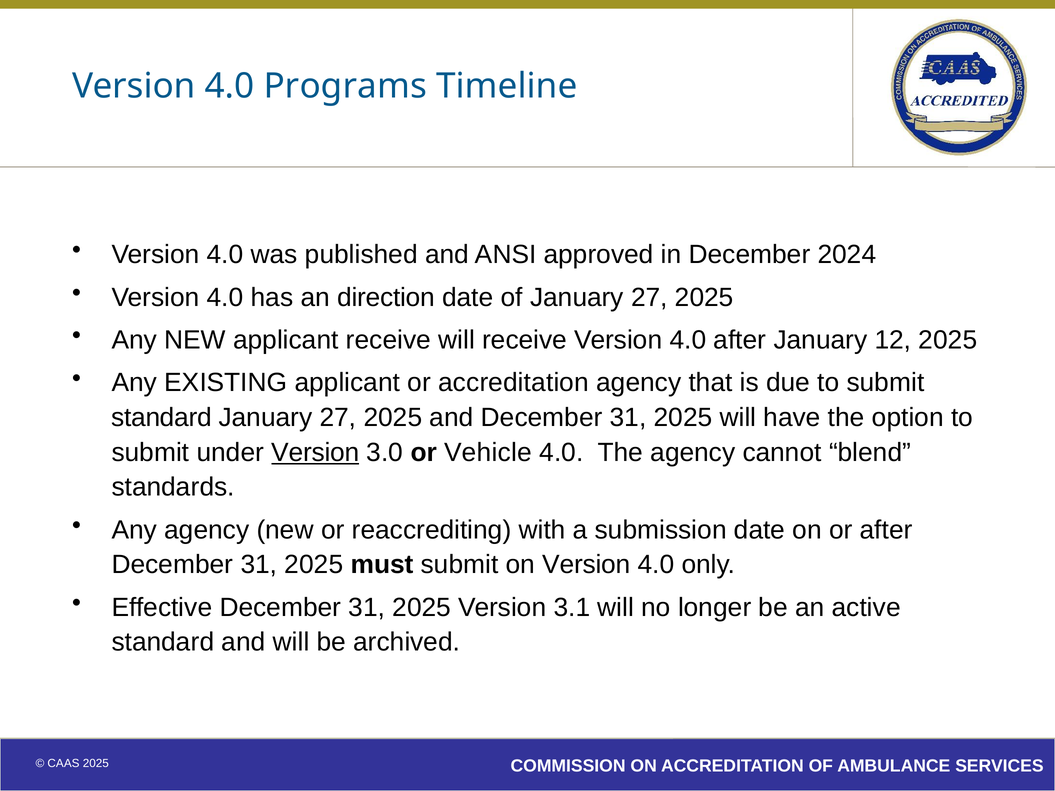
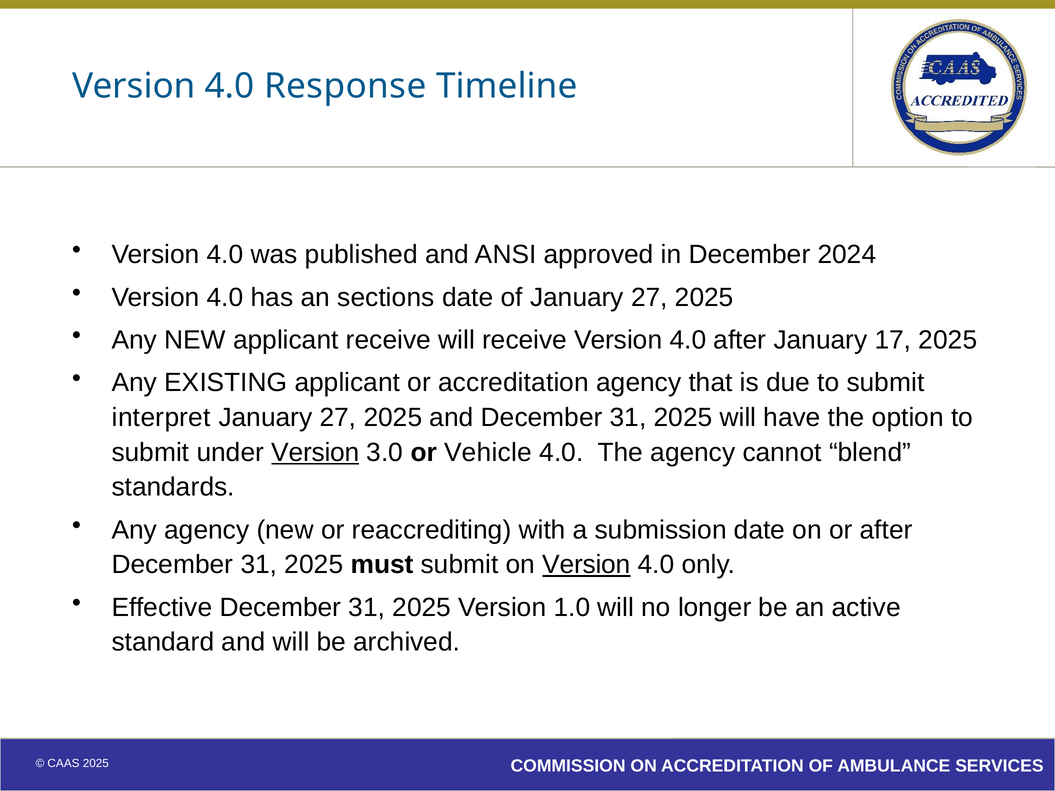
Programs: Programs -> Response (345, 86)
direction: direction -> sections (386, 297)
12: 12 -> 17 (893, 340)
standard: standard -> interpret (161, 418)
Version underline: none -> present (586, 565)
3.1: 3.1 -> 1.0 (572, 608)
